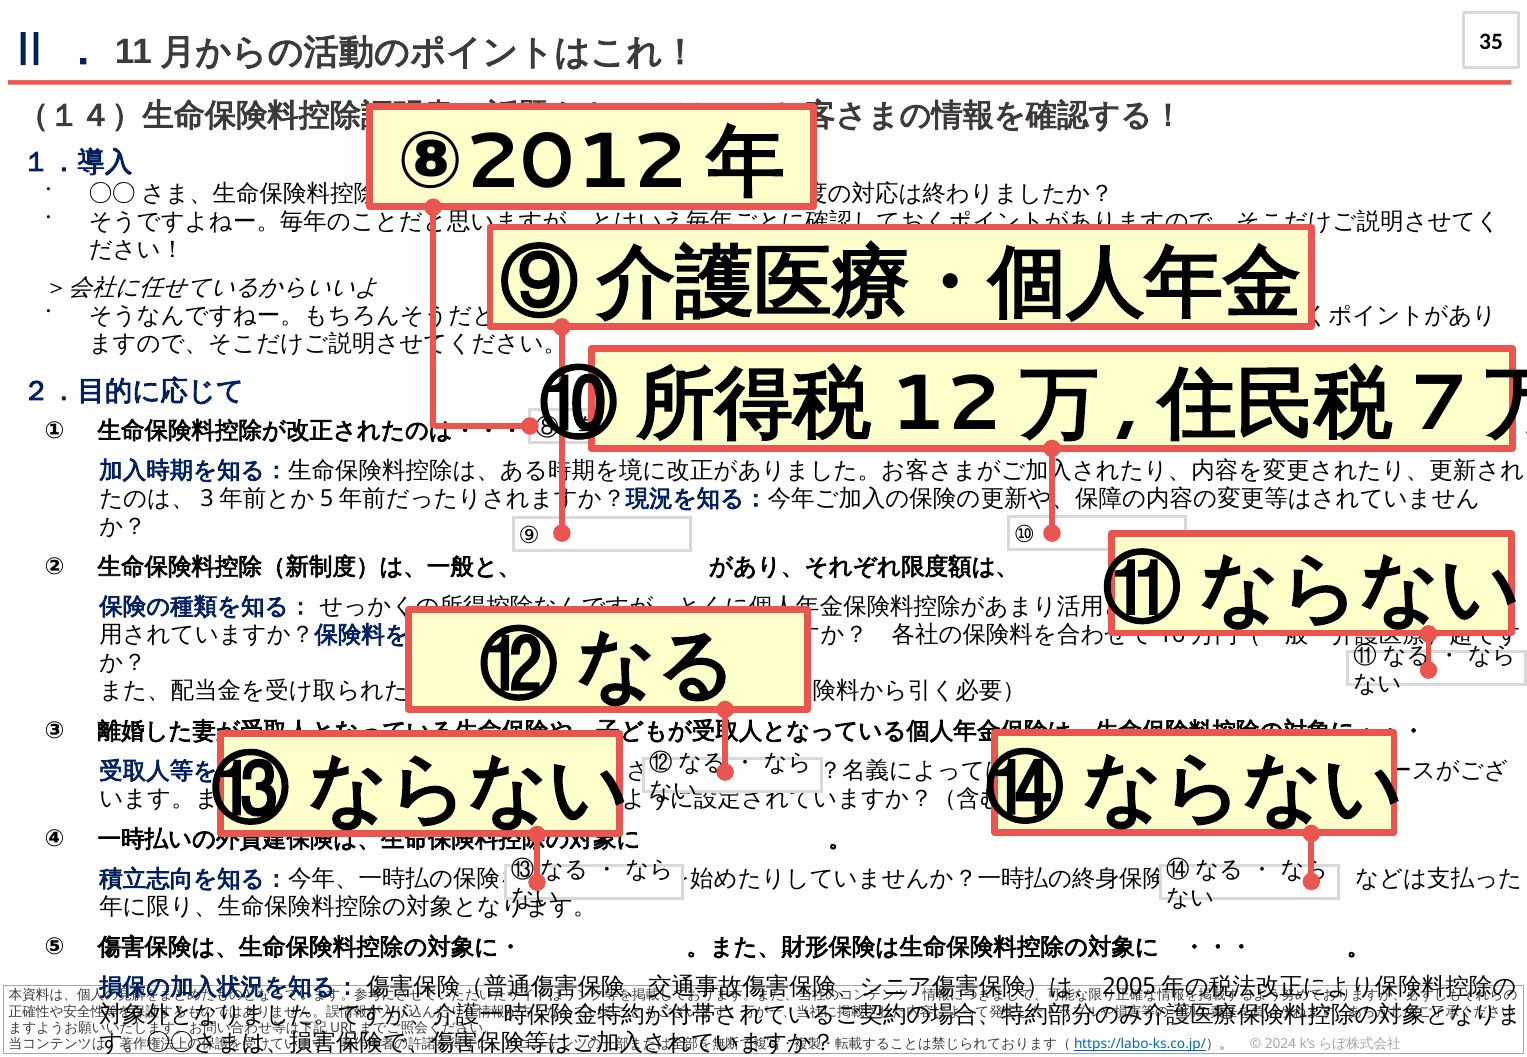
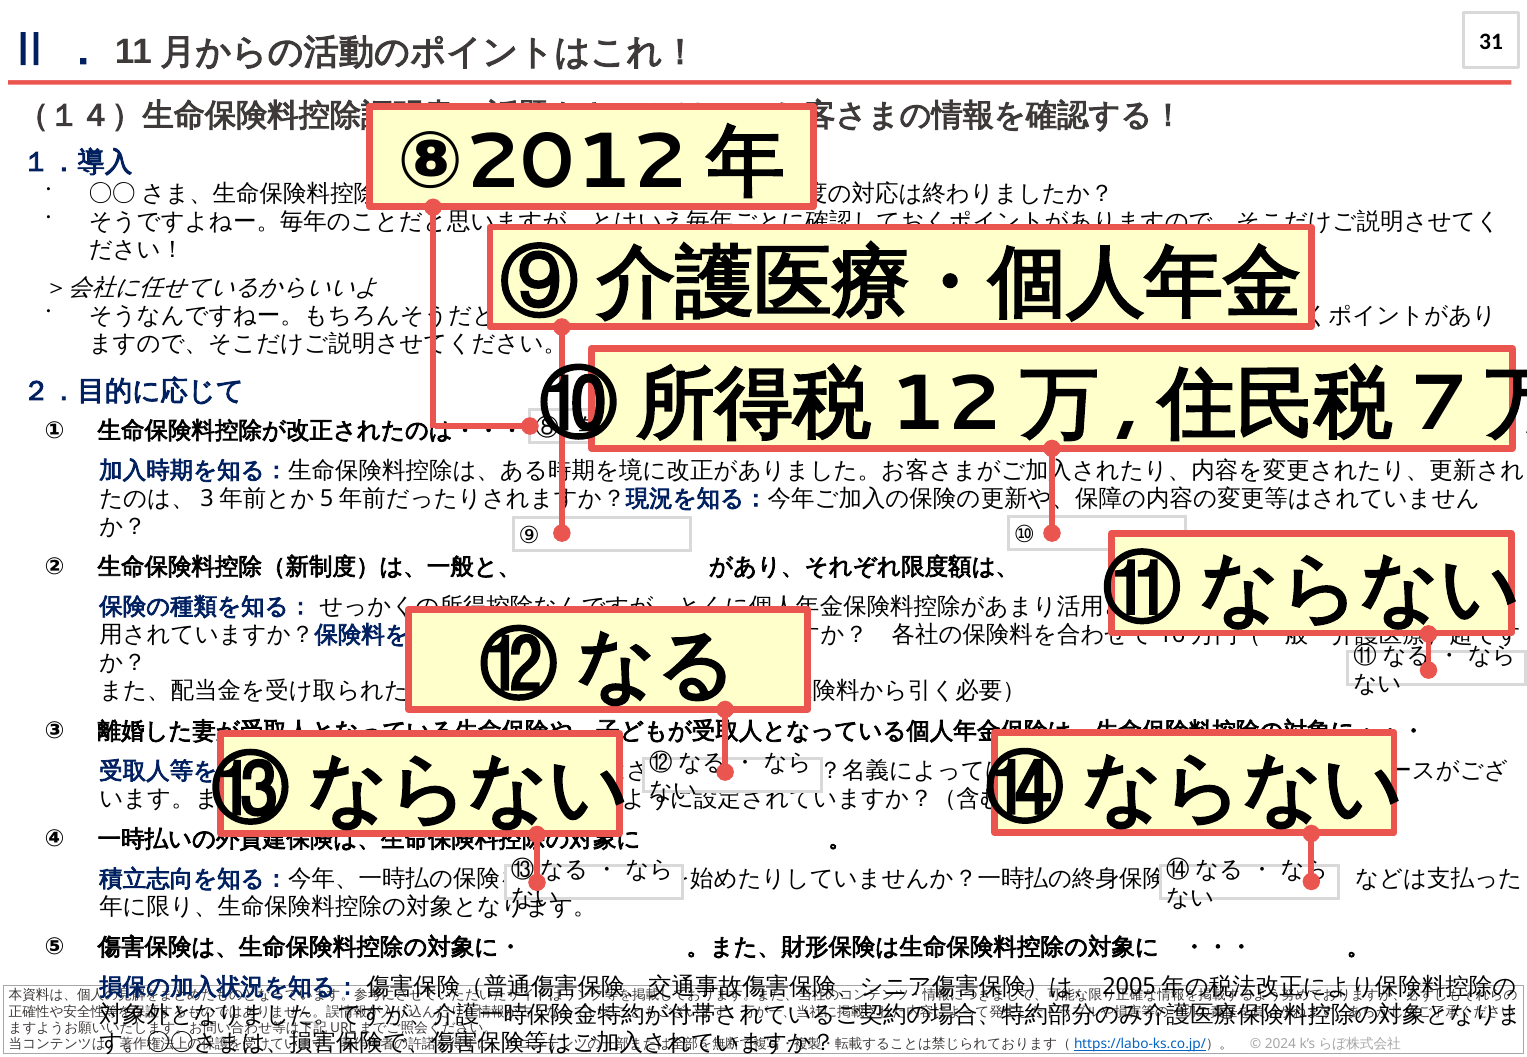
35: 35 -> 31 (1491, 42)
